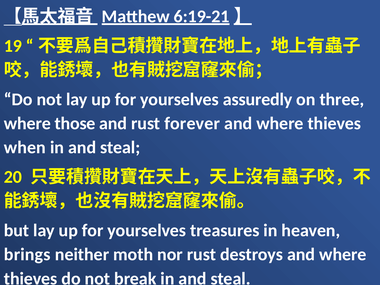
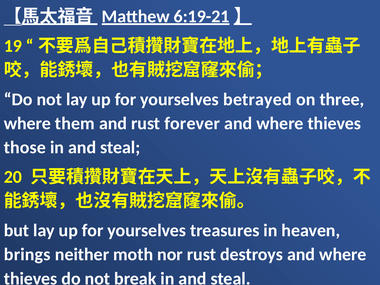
assuredly: assuredly -> betrayed (257, 99)
those: those -> them (75, 123)
when: when -> those (25, 148)
